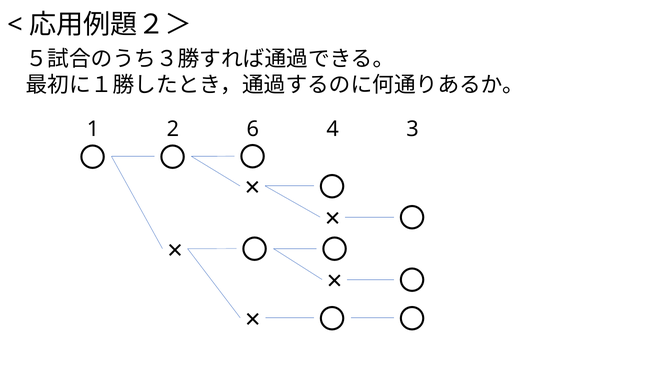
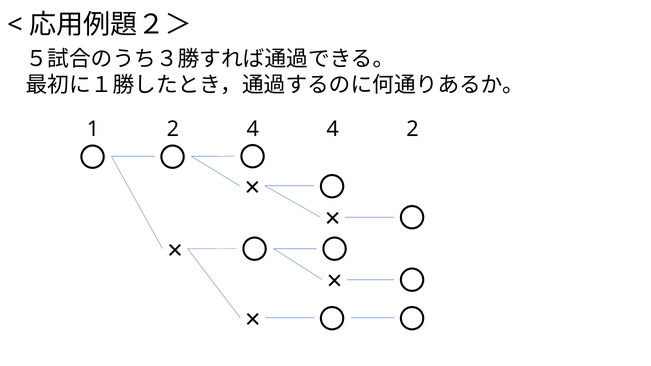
2 6: 6 -> 4 (253, 129)
4 3: 3 -> 2 (413, 129)
